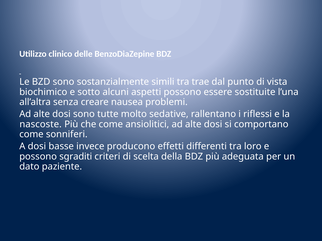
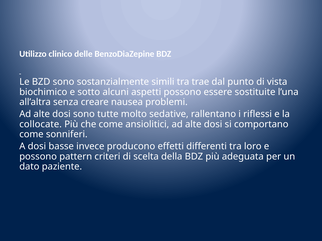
nascoste: nascoste -> collocate (41, 124)
sgraditi: sgraditi -> pattern (76, 157)
